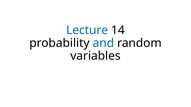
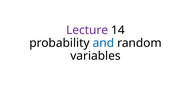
Lecture colour: blue -> purple (87, 30)
